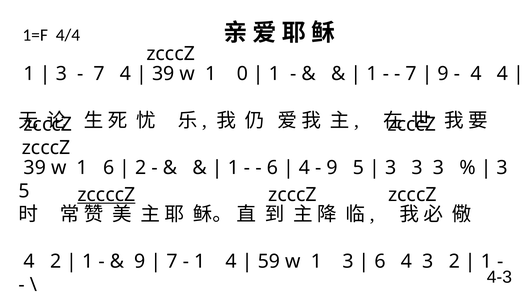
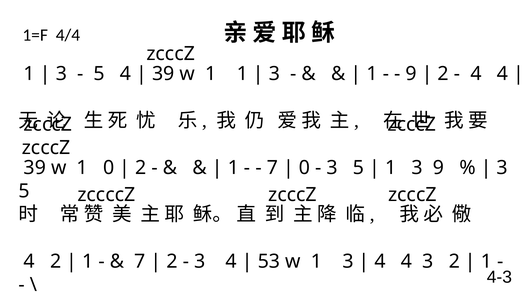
7: 7 -> 5 (99, 74)
1 0: 0 -> 1 (242, 74)
1: 1 -> 3 (274, 74)
7: 7 -> 9 (411, 74)
9: 9 -> 2 (443, 74)
1 6: 6 -> 0 (109, 168)
6: 6 -> 7 (272, 168)
4: 4 -> 0 (304, 168)
9: 9 -> 3 (332, 168)
3: 3 -> 1 (391, 168)
3: 3 -> 9 (439, 168)
zccccZ underline: present -> none (106, 195)
9: 9 -> 7 (140, 262)
7: 7 -> 2 (172, 262)
1: 1 -> 3 (200, 262)
59: 59 -> 53 (269, 262)
6: 6 -> 4 (380, 262)
